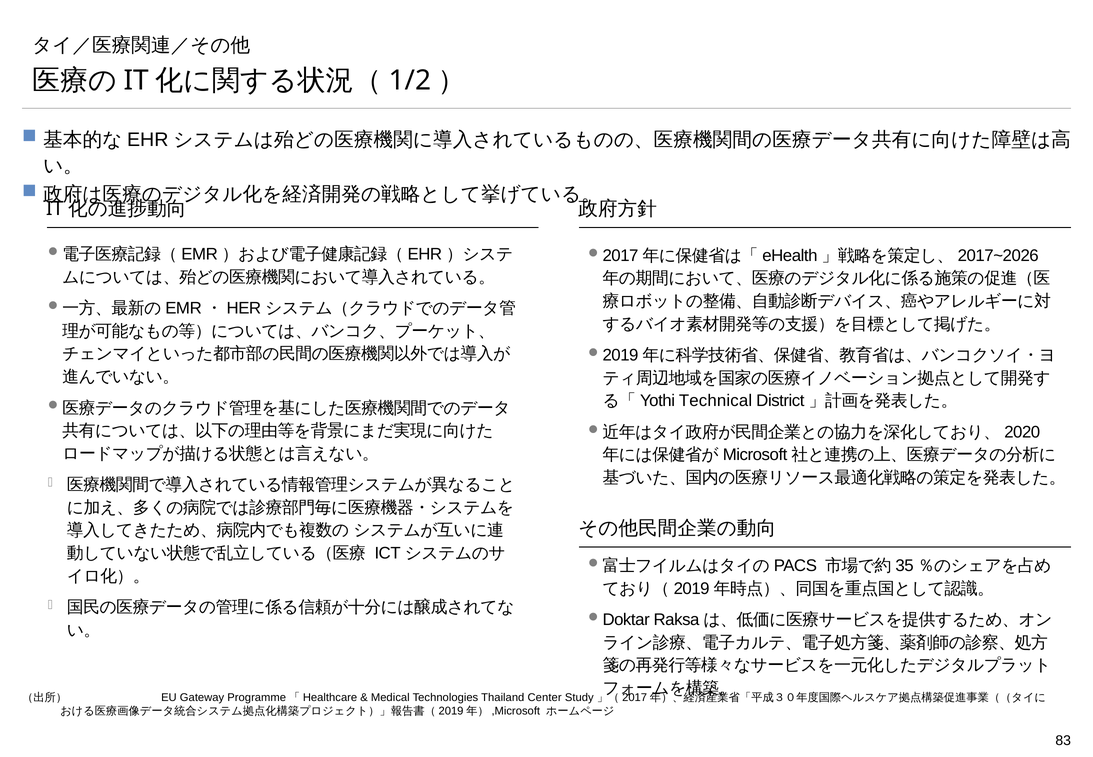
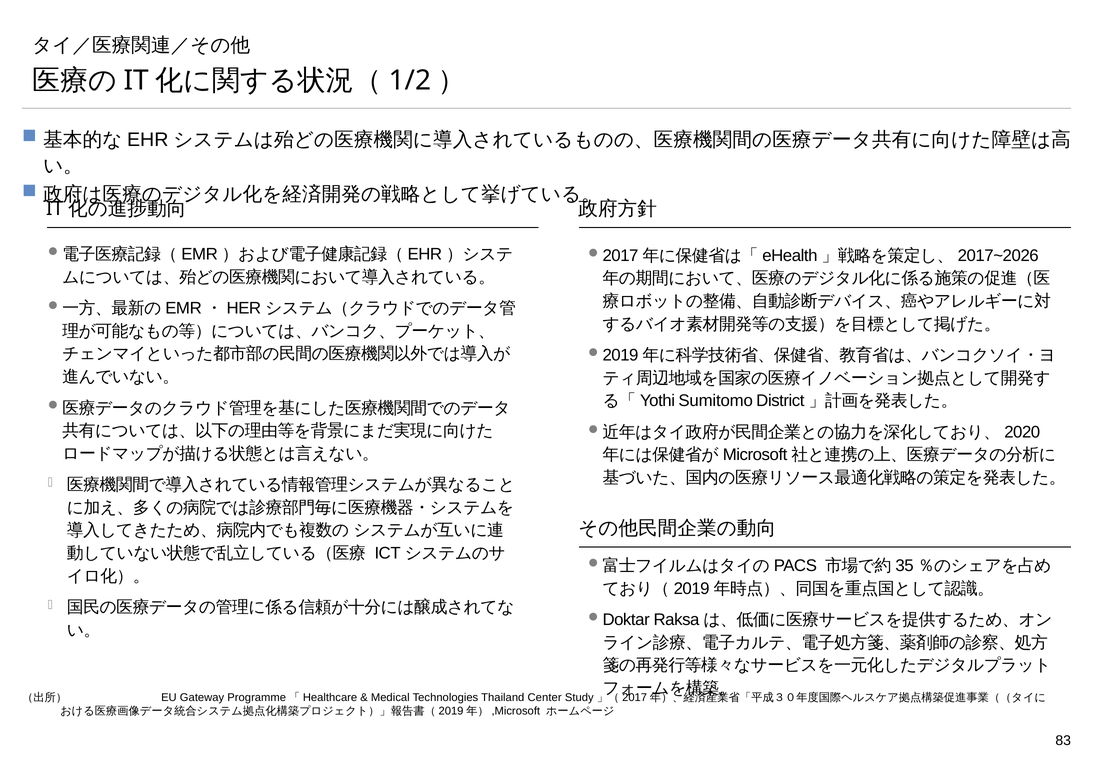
Technical: Technical -> Sumitomo (716, 401)
